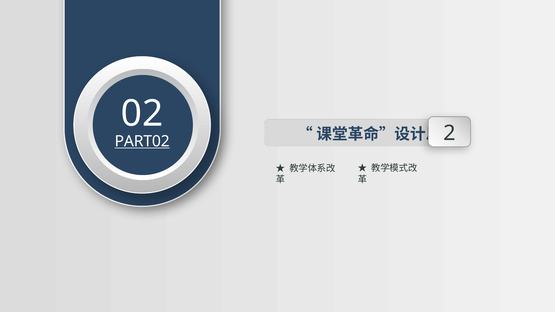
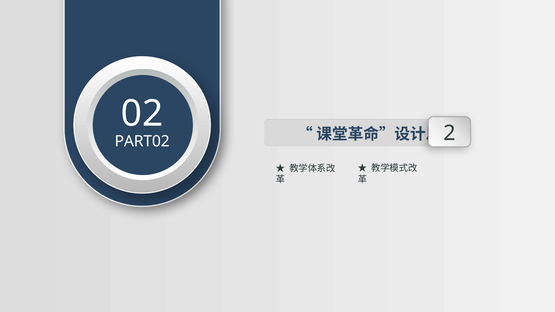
PART02 underline: present -> none (142, 141)
